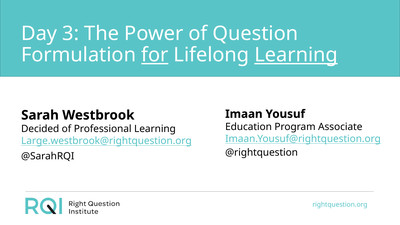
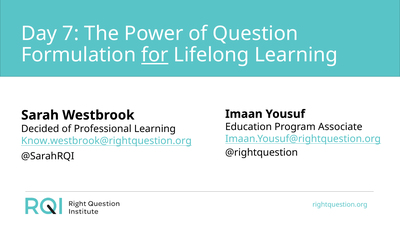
3: 3 -> 7 (71, 33)
Learning underline: present -> none (296, 55)
Large.westbrook@rightquestion.org: Large.westbrook@rightquestion.org -> Know.westbrook@rightquestion.org (106, 141)
